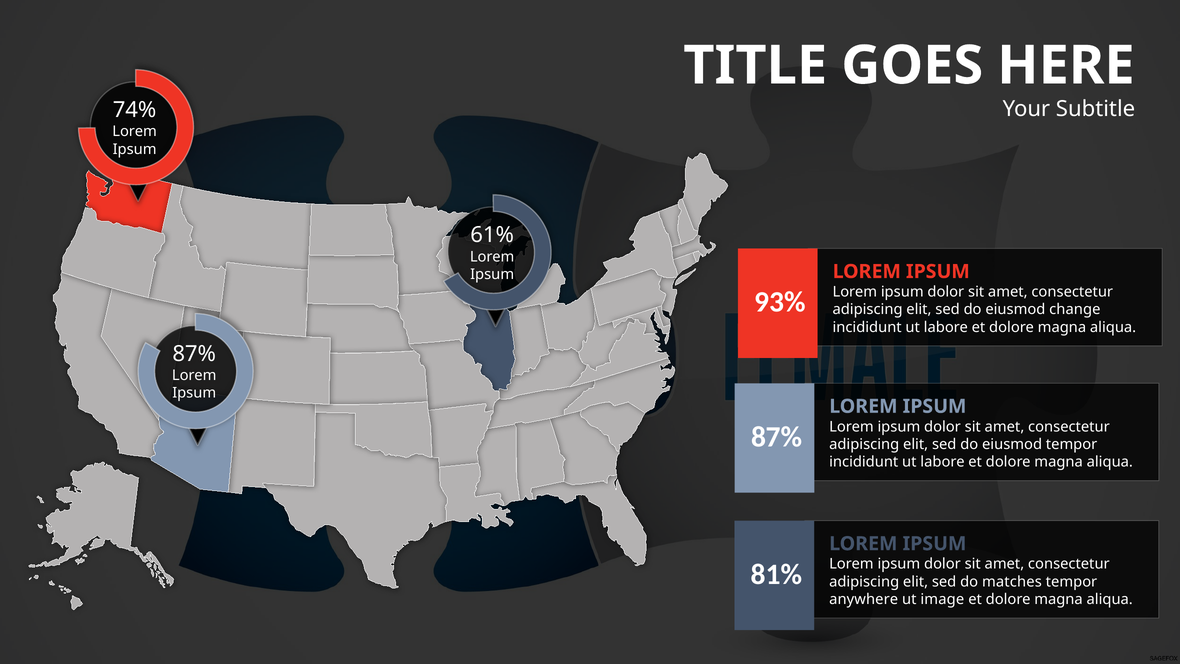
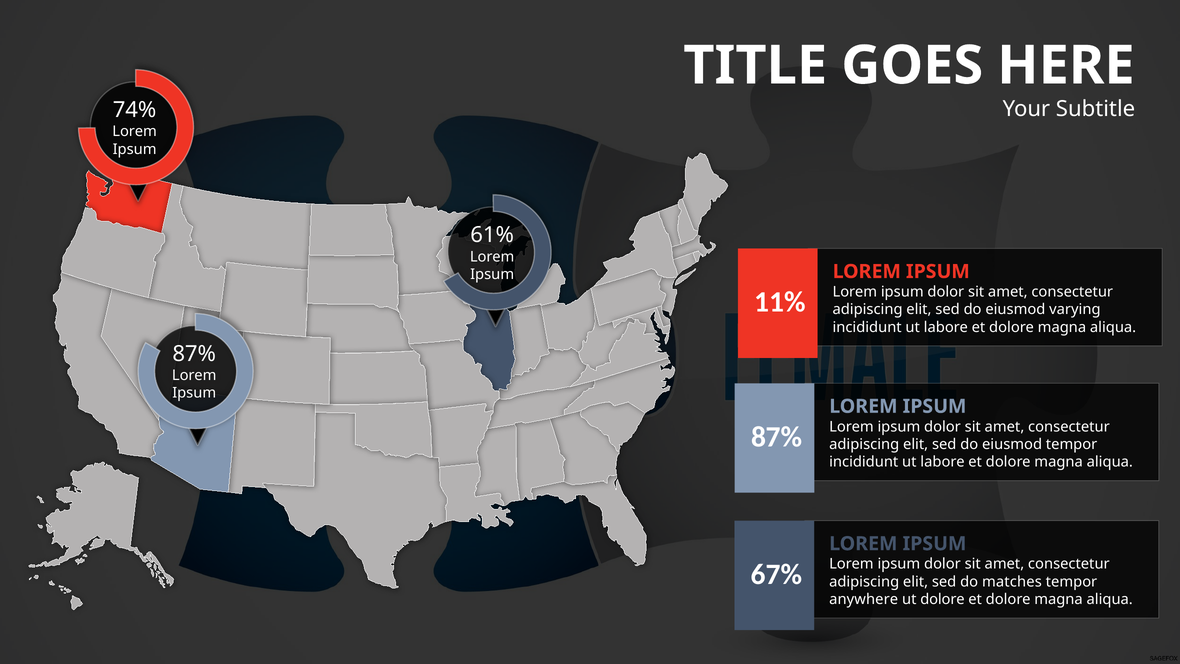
93%: 93% -> 11% (780, 302)
change: change -> varying (1075, 309)
81%: 81% -> 67% (777, 574)
ut image: image -> dolore (942, 599)
